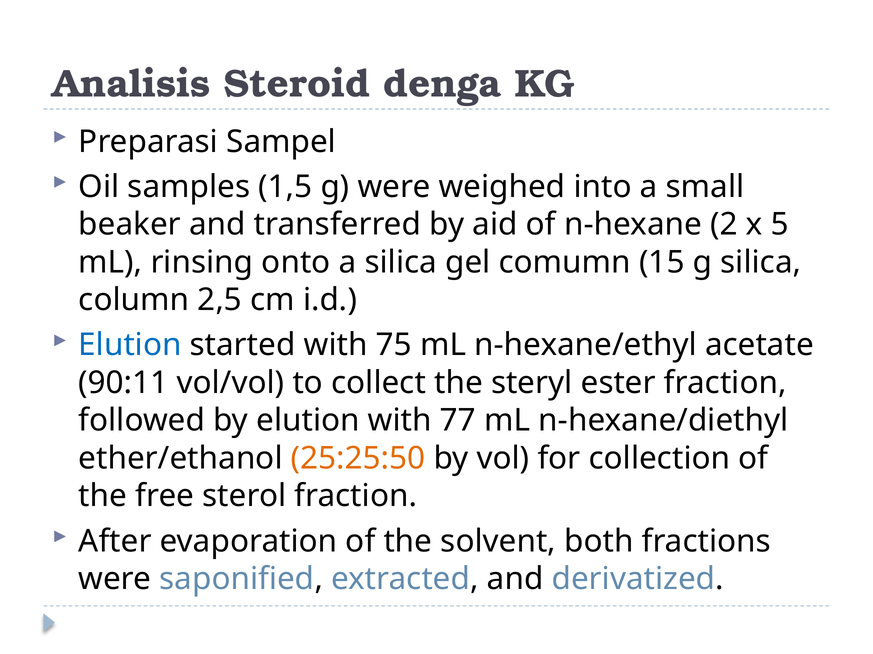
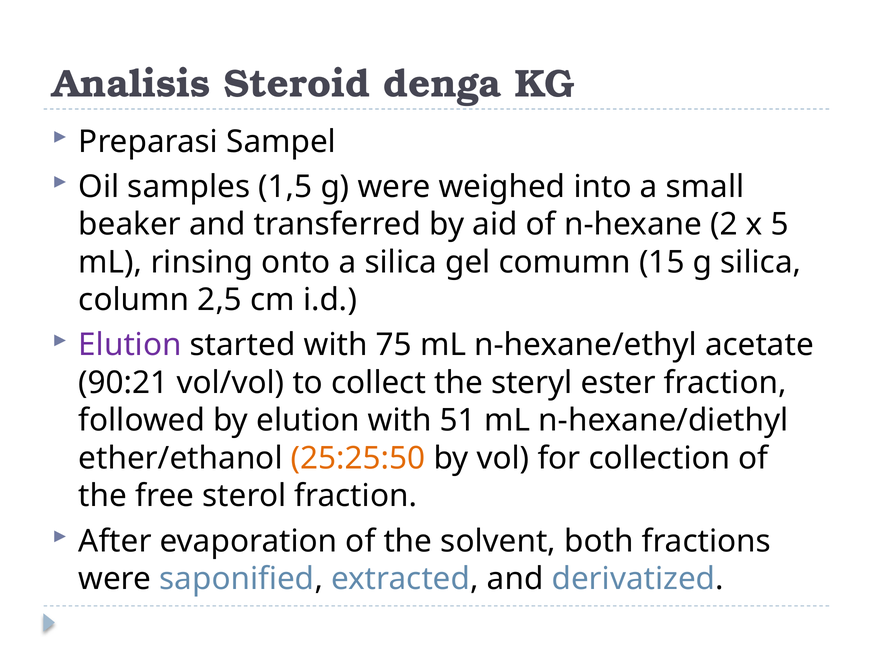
Elution colour: blue -> purple (130, 345)
90:11: 90:11 -> 90:21 (123, 383)
77: 77 -> 51 (458, 421)
